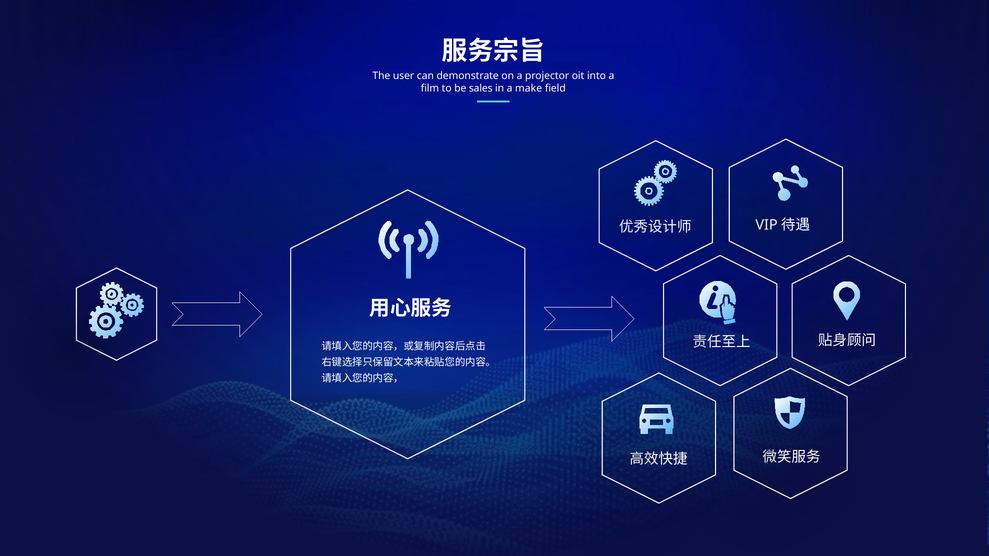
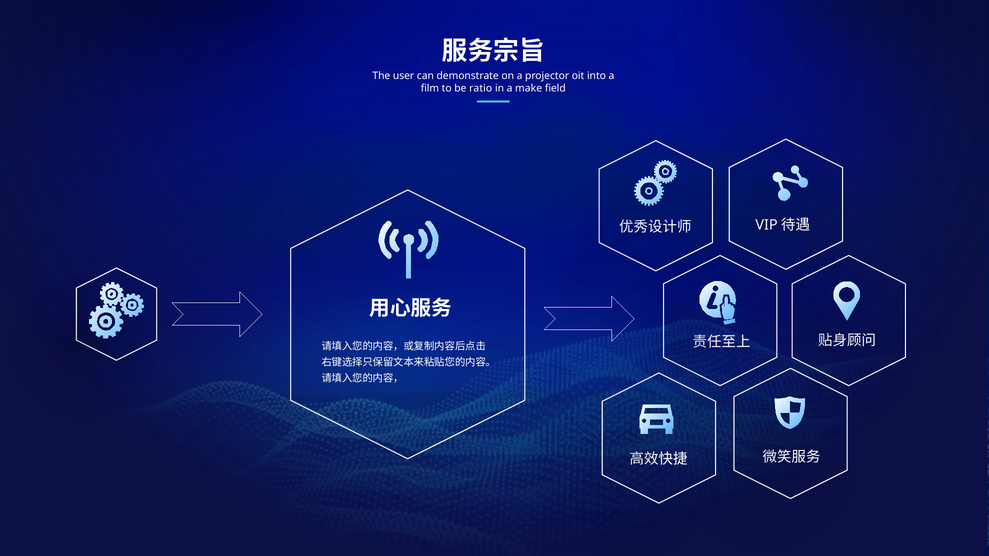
sales: sales -> ratio (481, 88)
